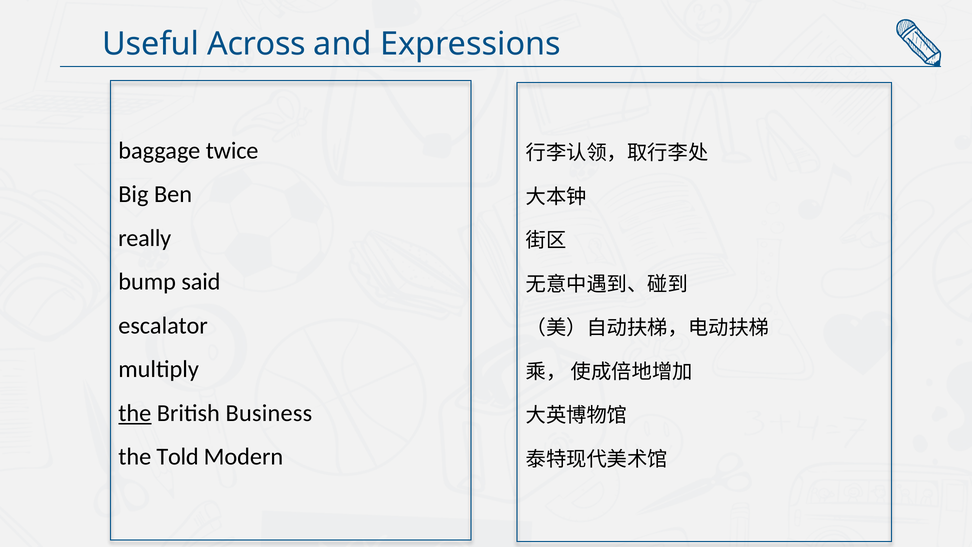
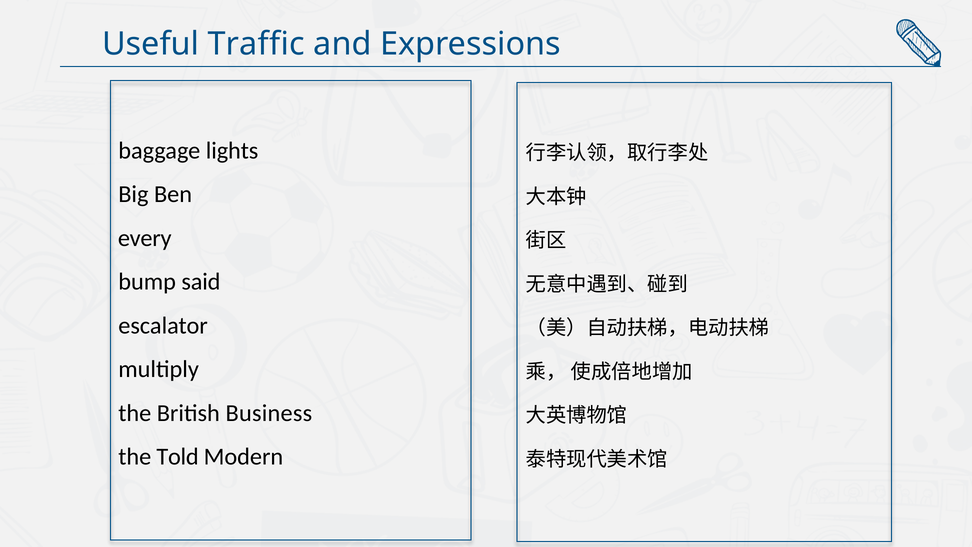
Across: Across -> Traffic (256, 44)
twice: twice -> lights (232, 150)
really: really -> every (145, 238)
the underline: present -> none (135, 413)
